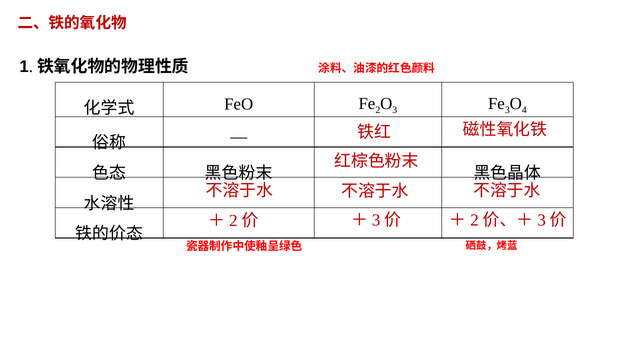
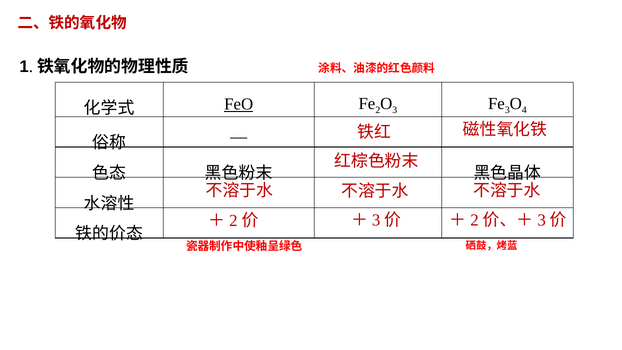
FeO underline: none -> present (239, 104)
